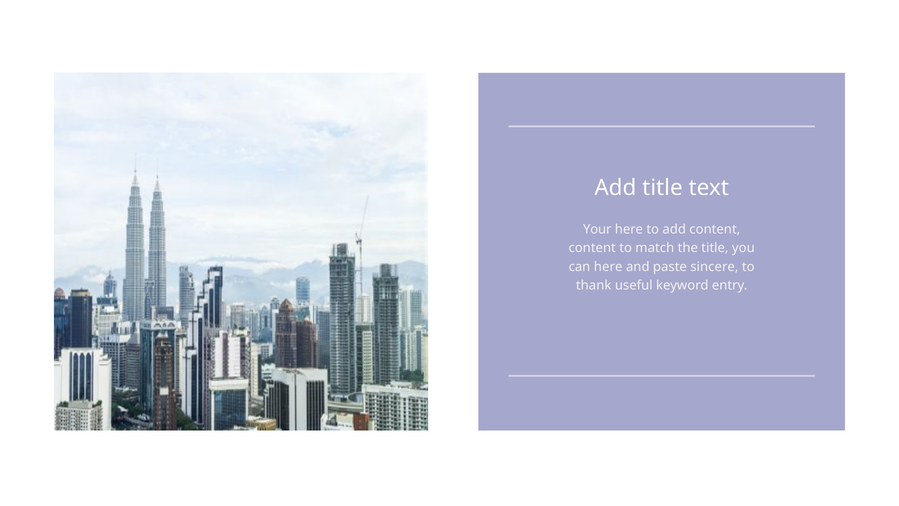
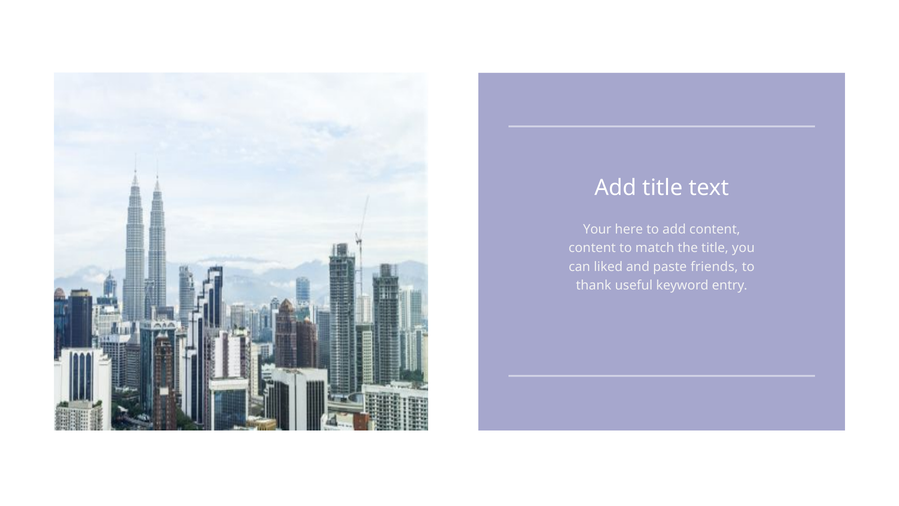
can here: here -> liked (608, 267)
sincere: sincere -> friends (714, 267)
